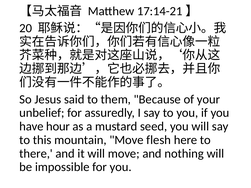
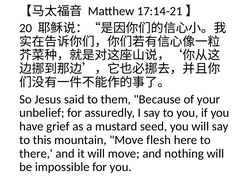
hour: hour -> grief (58, 127)
